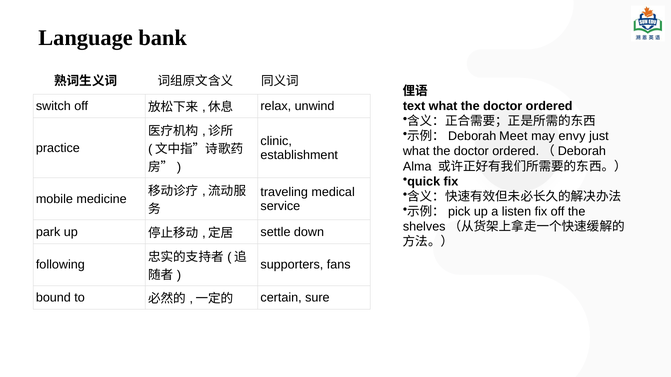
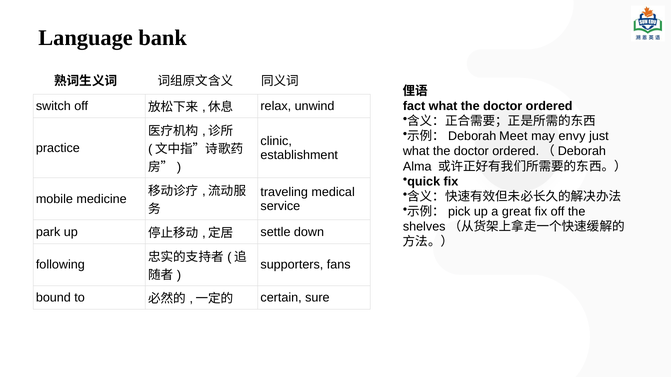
text: text -> fact (414, 106)
listen: listen -> great (516, 212)
